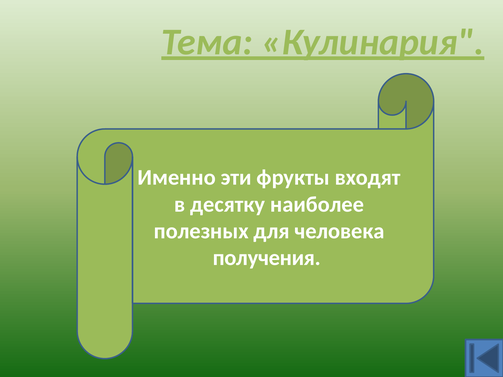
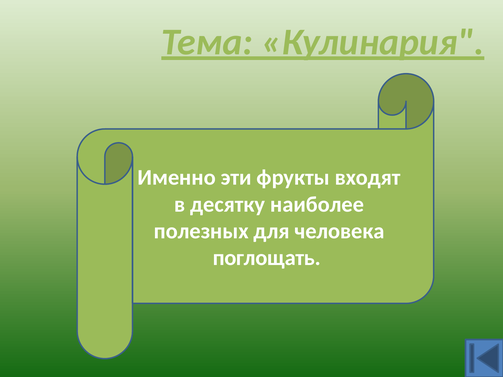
получения: получения -> поглощать (267, 258)
